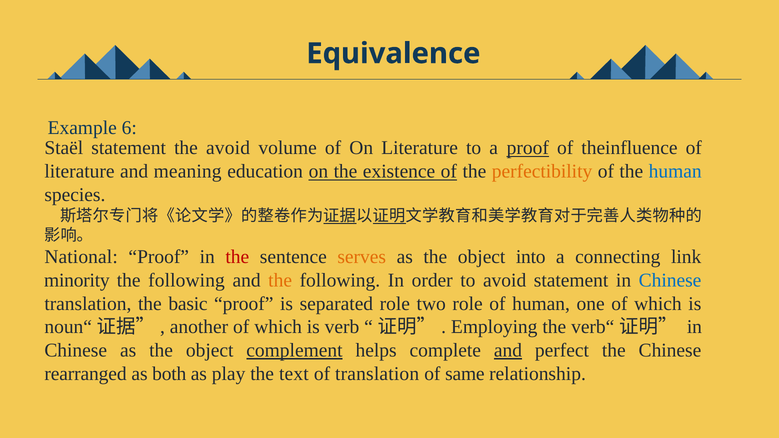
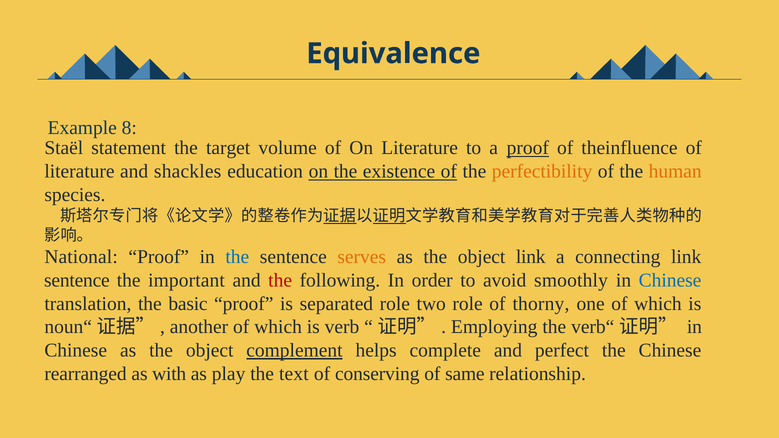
6: 6 -> 8 (129, 128)
the avoid: avoid -> target (228, 148)
meaning: meaning -> shackles (188, 171)
human colour: blue -> orange (675, 171)
the colour: red -> blue (237, 257)
object into: into -> link (531, 257)
minority: minority -> sentence (77, 280)
following: following -> important (187, 280)
the colour: orange -> red (280, 280)
avoid statement: statement -> smoothly (571, 280)
of human: human -> thorny (541, 304)
and underline: present -> none (508, 351)
both: both -> with (169, 374)
of translation: translation -> conserving (377, 374)
